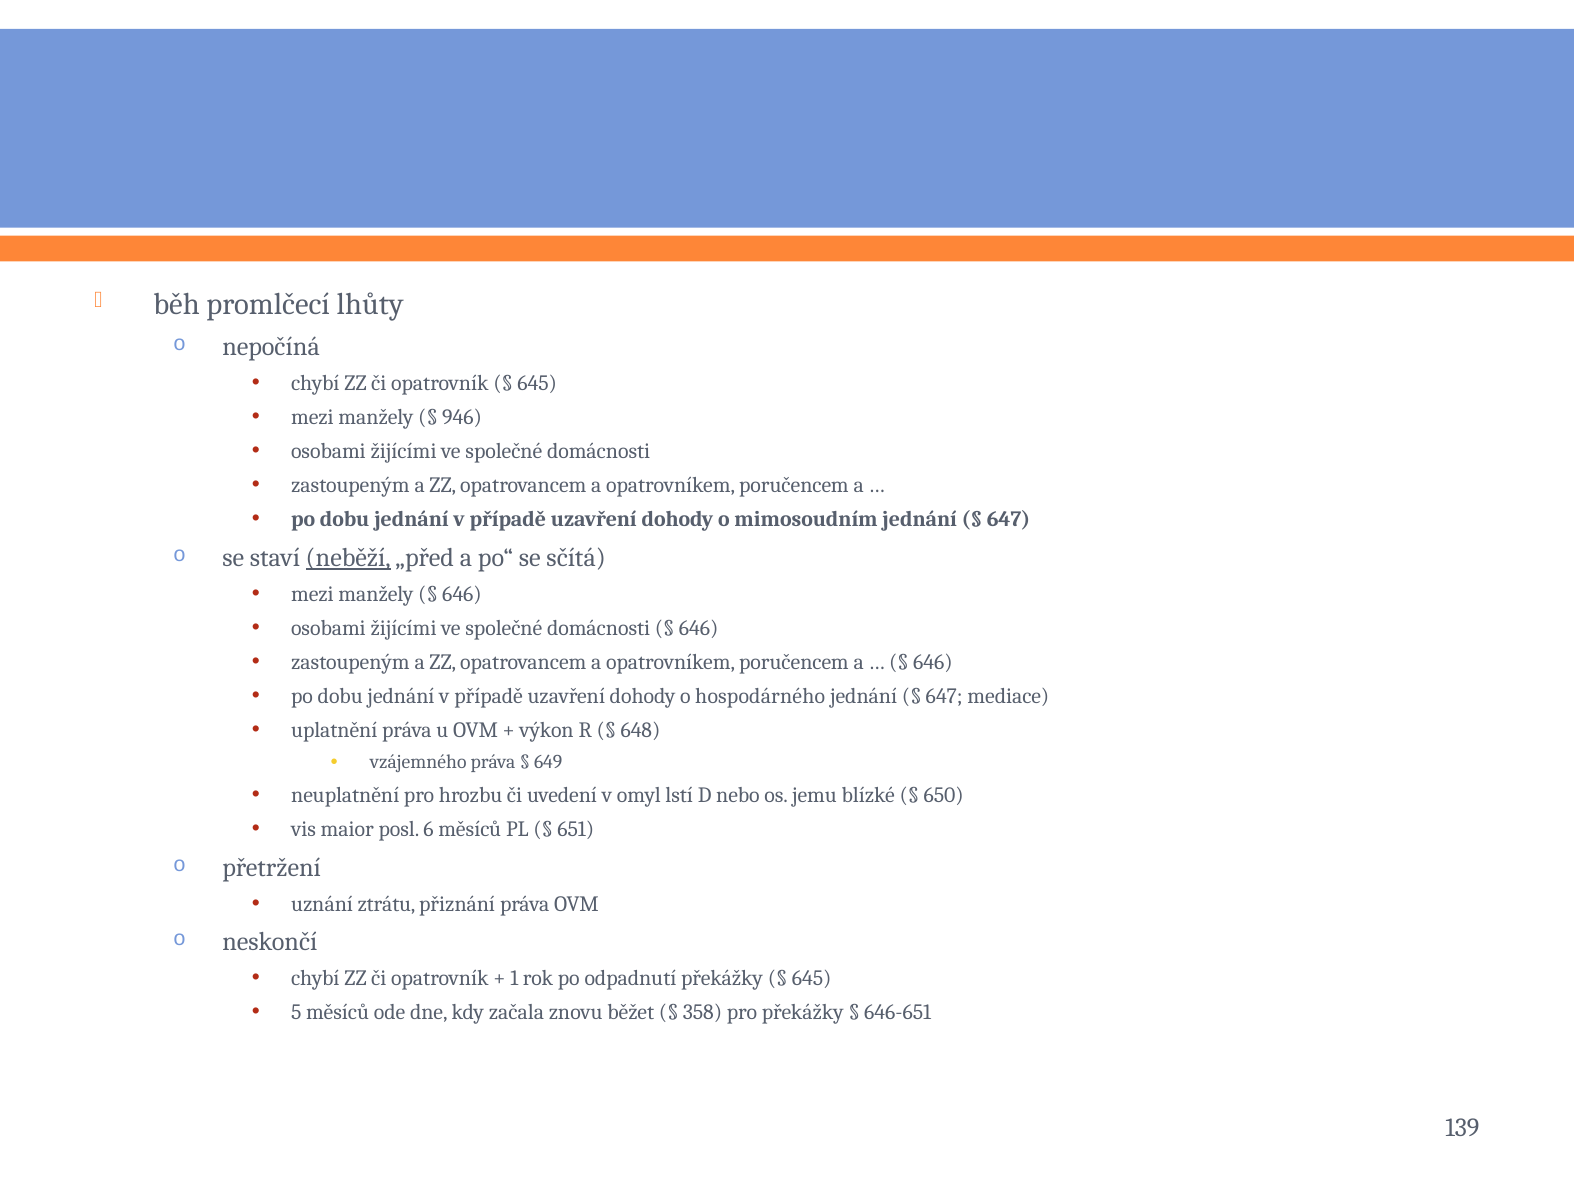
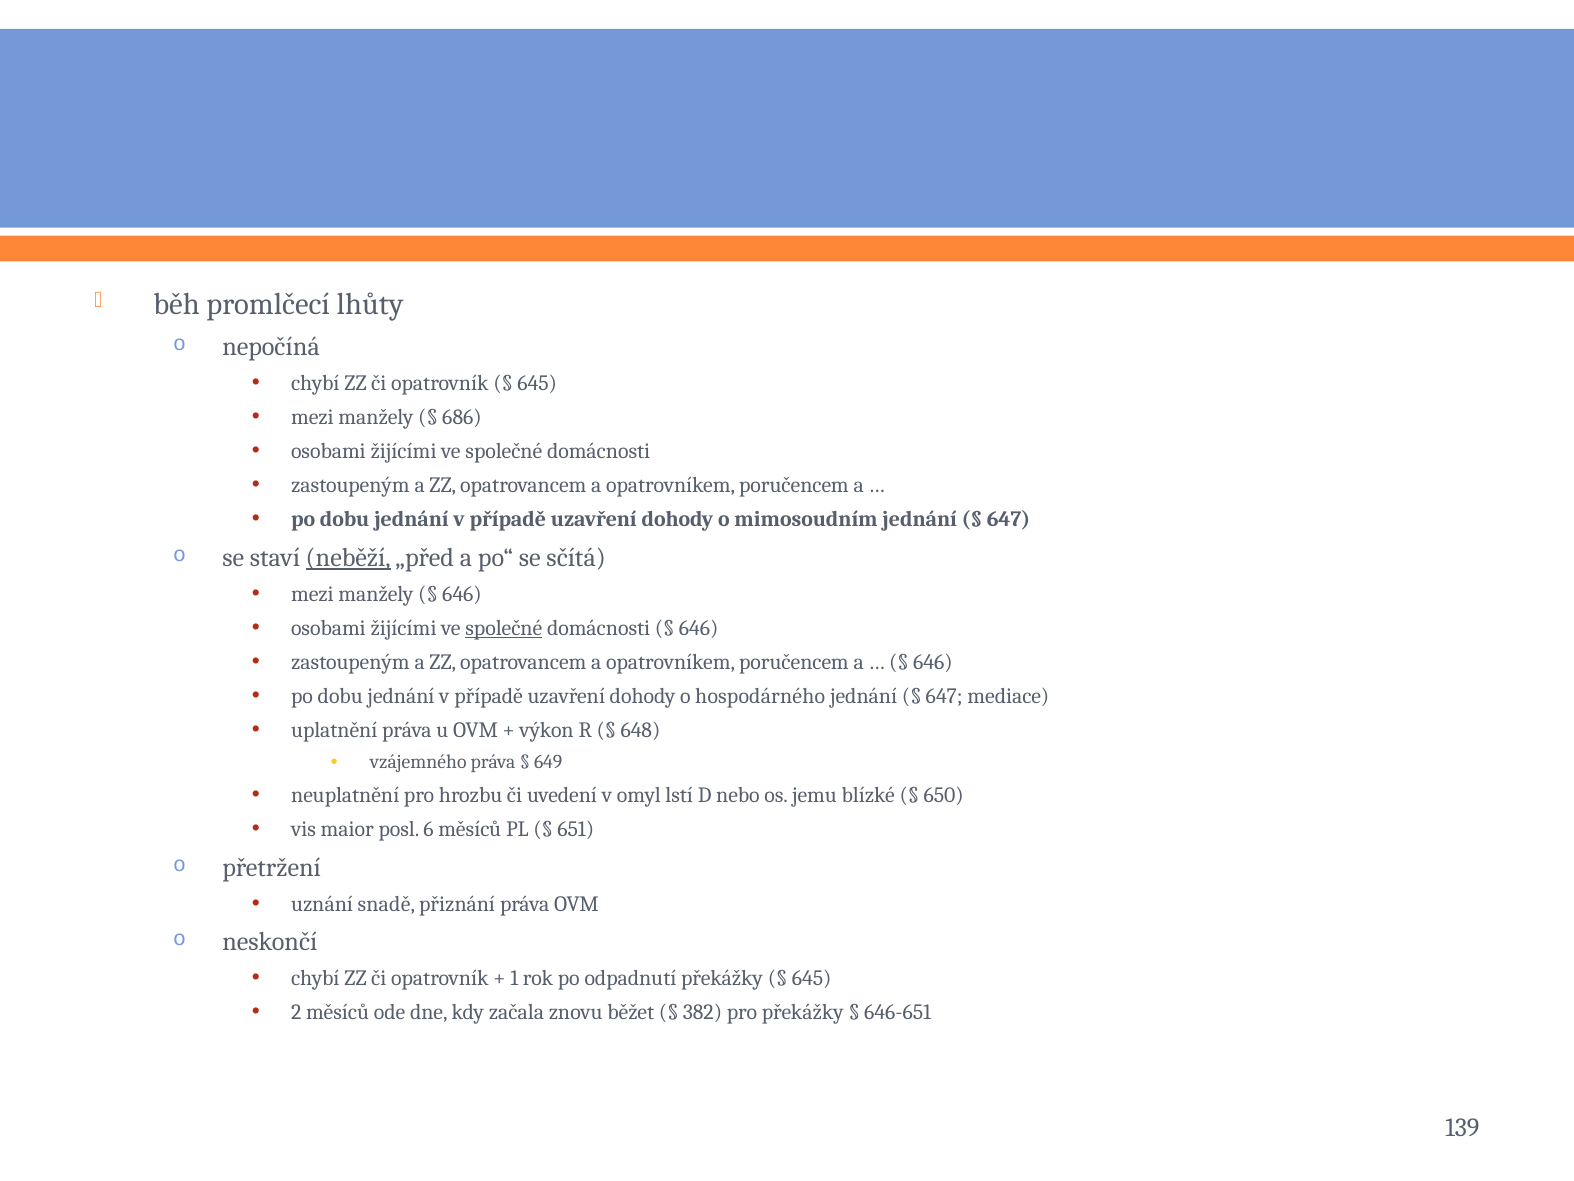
946: 946 -> 686 (462, 417)
společné underline: none -> present (504, 628)
ztrátu: ztrátu -> snadě (386, 904)
5: 5 -> 2 (296, 1012)
358: 358 -> 382 (702, 1012)
